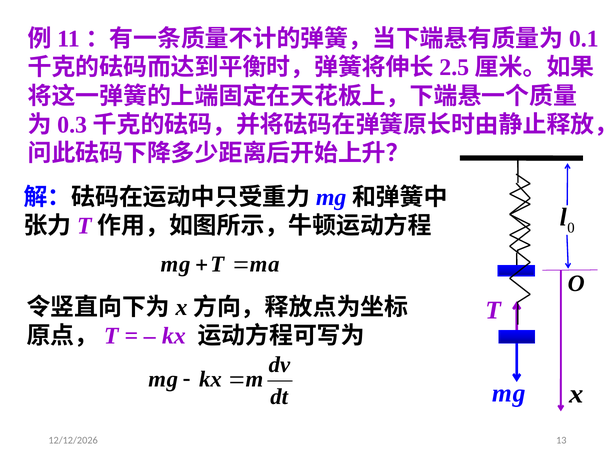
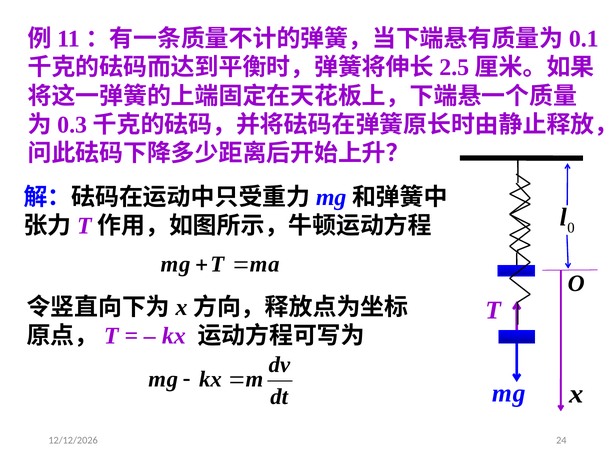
13: 13 -> 24 (561, 440)
